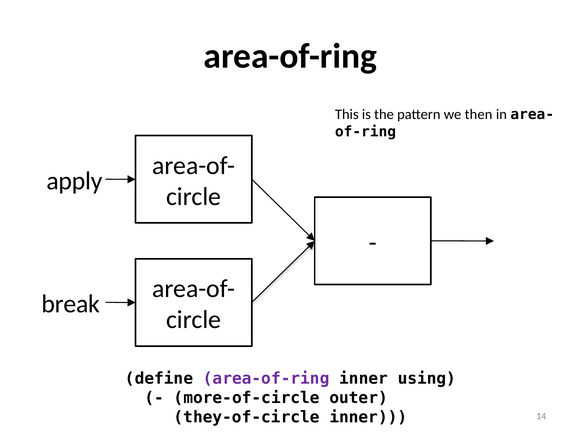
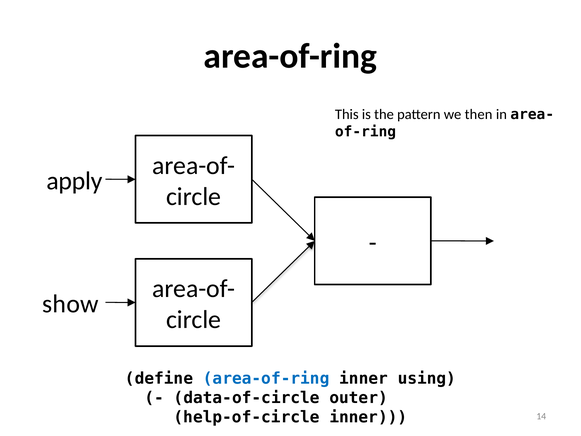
break: break -> show (70, 304)
area-of-ring colour: purple -> blue (266, 378)
more-of-circle: more-of-circle -> data-of-circle (247, 398)
they-of-circle: they-of-circle -> help-of-circle (247, 417)
